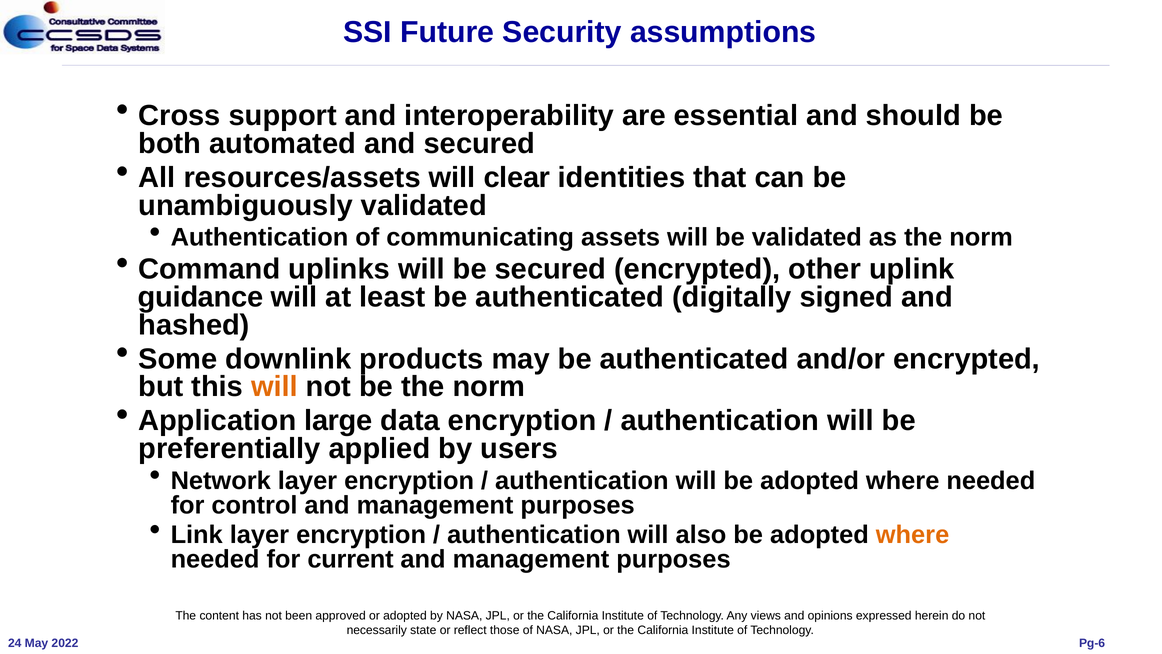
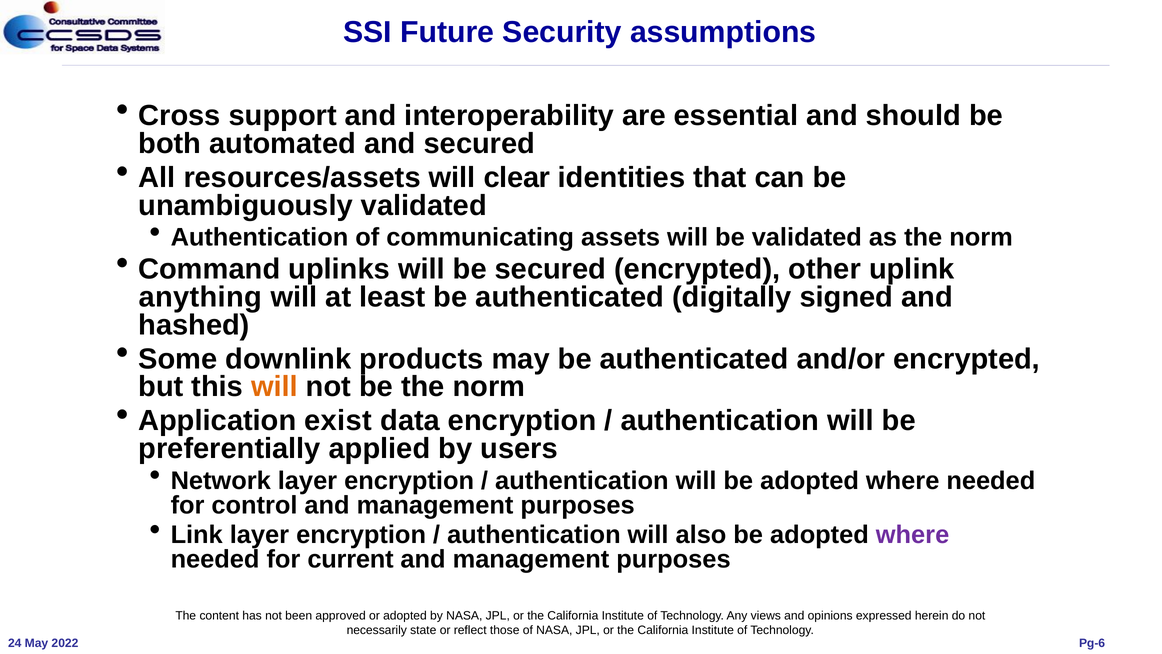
guidance: guidance -> anything (200, 297)
large: large -> exist (338, 421)
where colour: orange -> purple (913, 535)
